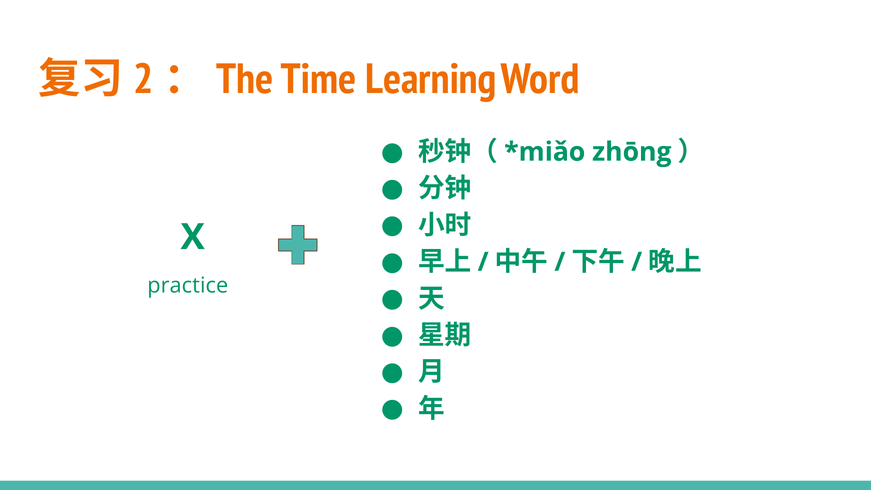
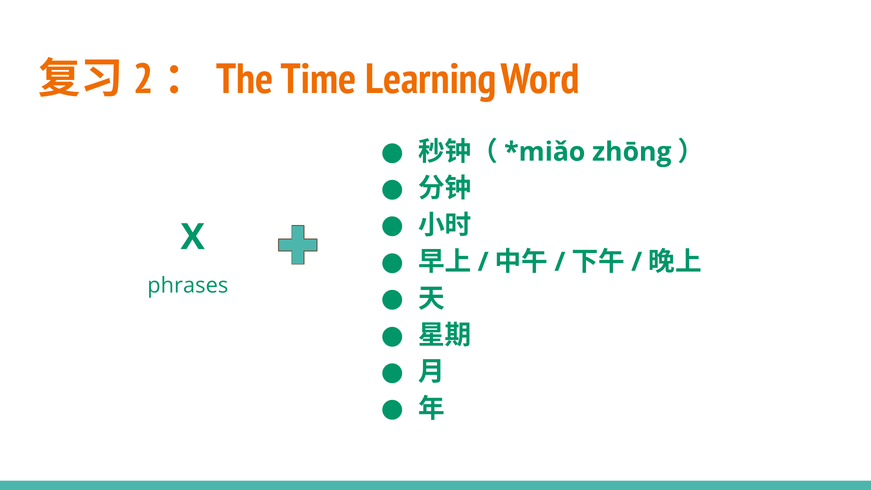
practice: practice -> phrases (188, 285)
